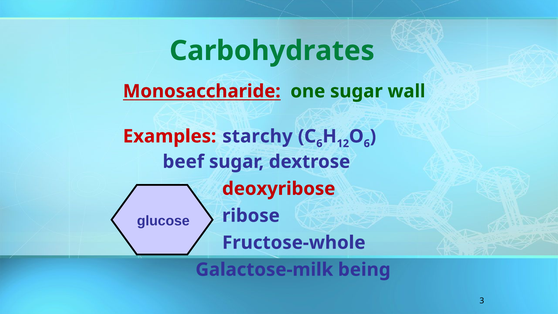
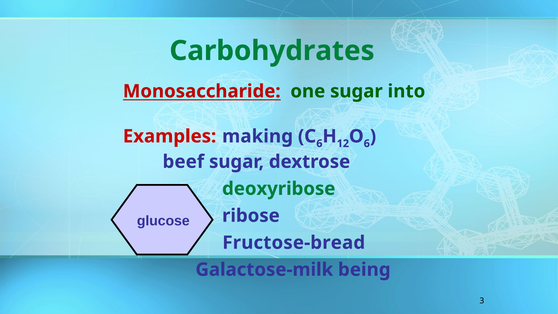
wall: wall -> into (406, 91)
starchy: starchy -> making (258, 136)
deoxyribose colour: red -> green (279, 189)
Fructose-whole: Fructose-whole -> Fructose-bread (294, 243)
